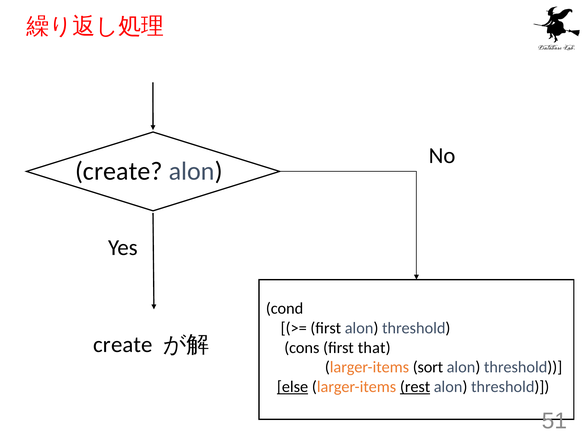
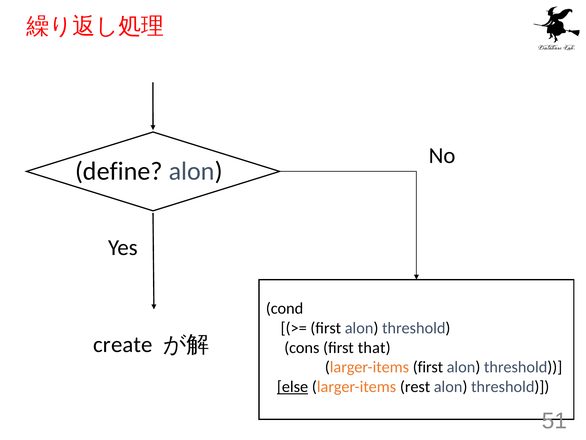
create: create -> define (119, 171)
larger-items sort: sort -> first (428, 367)
rest underline: present -> none (415, 386)
